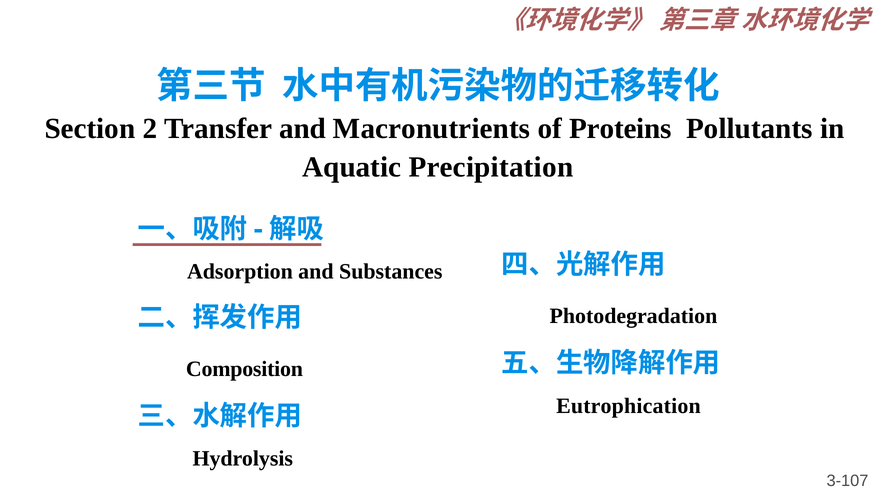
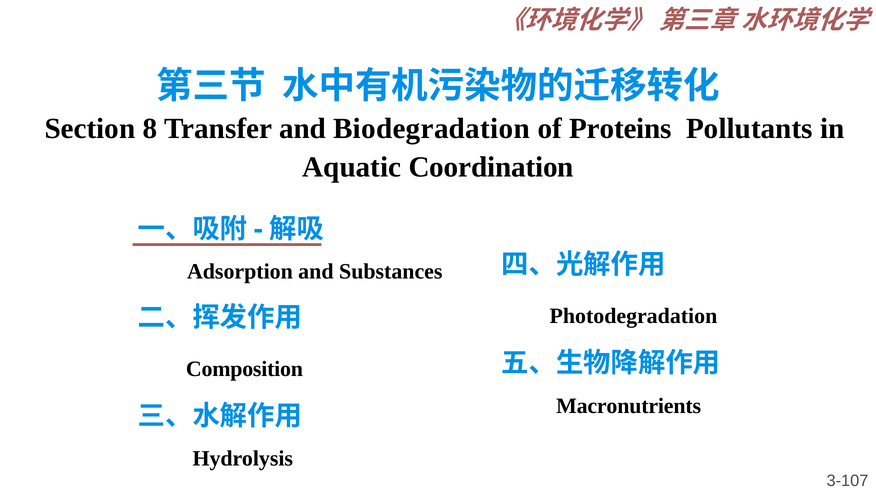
2: 2 -> 8 (150, 128)
Macronutrients: Macronutrients -> Biodegradation (431, 128)
Precipitation: Precipitation -> Coordination (491, 167)
Eutrophication: Eutrophication -> Macronutrients (629, 406)
